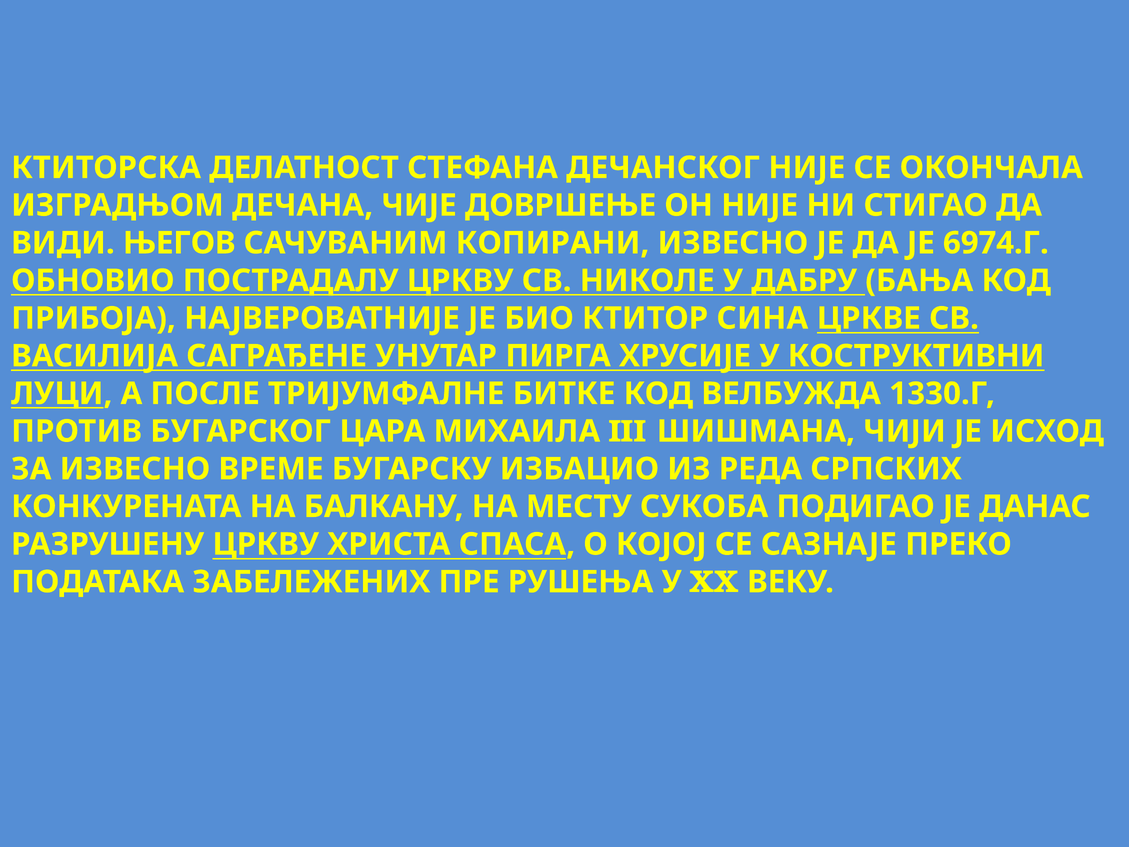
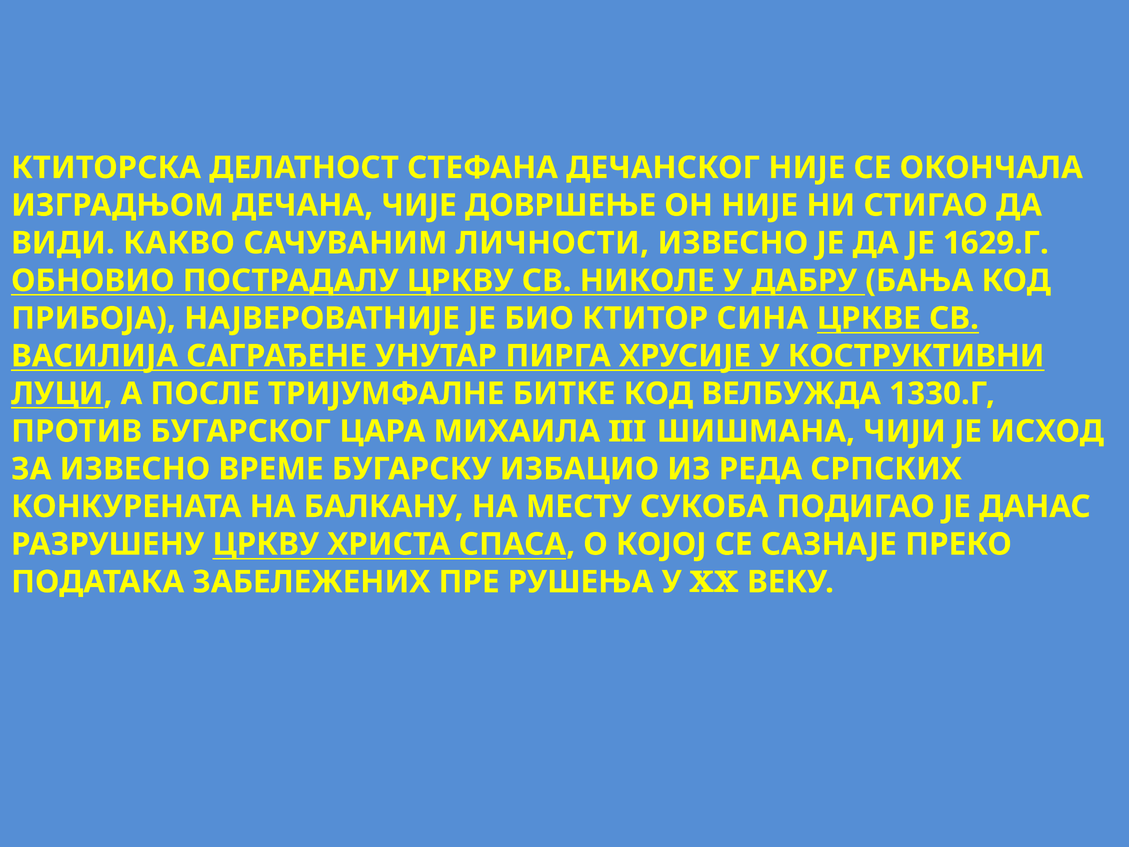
ЊЕГОВ: ЊЕГОВ -> КАКВО (179, 243)
КОПИРАНИ: КОПИРАНИ -> ЛИЧНОСТИ (552, 243)
6974.Г: 6974.Г -> 1629.Г (996, 243)
